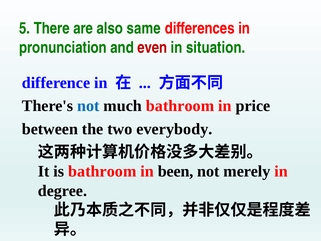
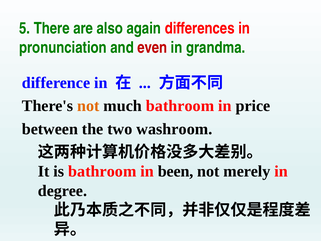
same: same -> again (144, 28)
situation: situation -> grandma (216, 48)
not colour: blue -> orange (88, 106)
everybody: everybody -> washroom (174, 129)
